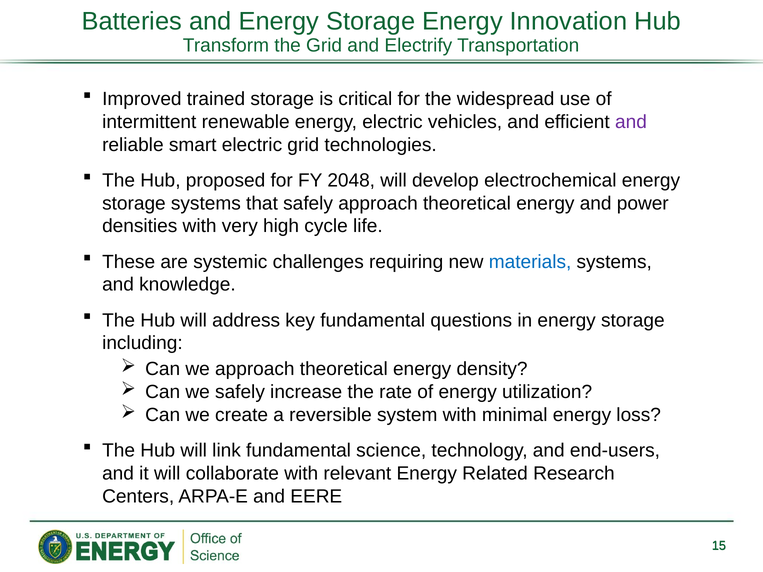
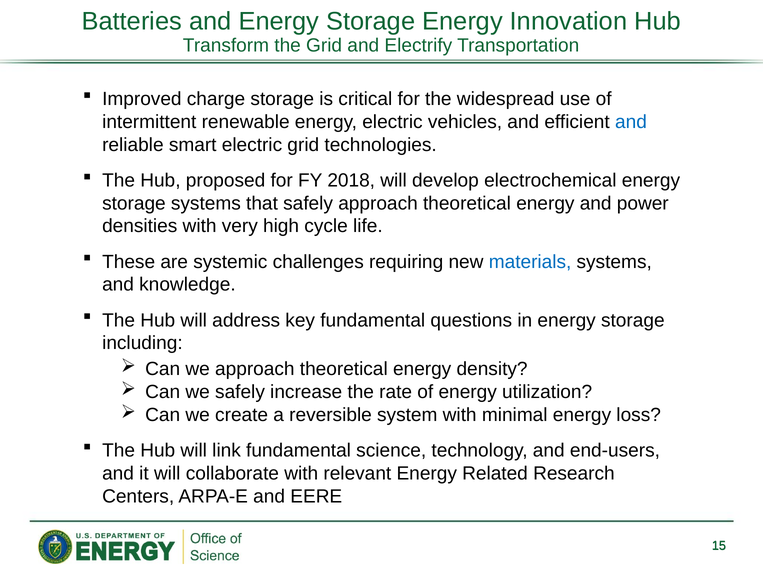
trained: trained -> charge (216, 99)
and colour: purple -> blue (631, 122)
2048: 2048 -> 2018 (351, 181)
